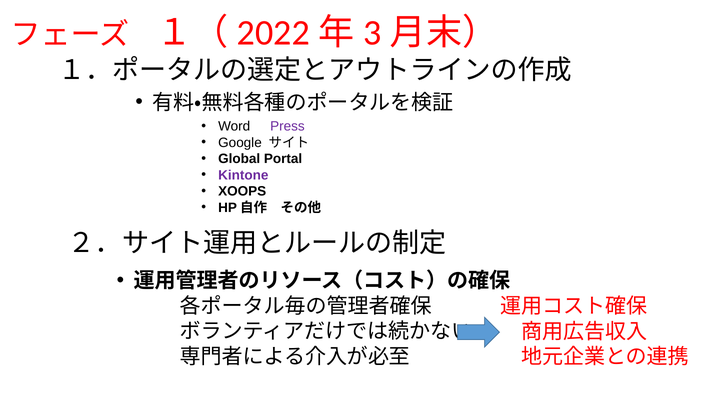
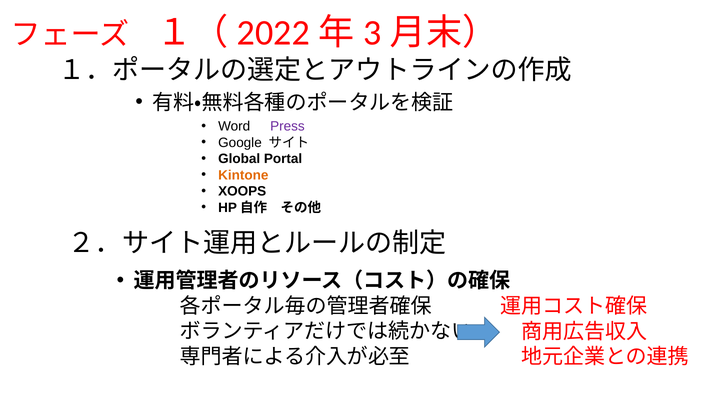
Kintone colour: purple -> orange (243, 175)
